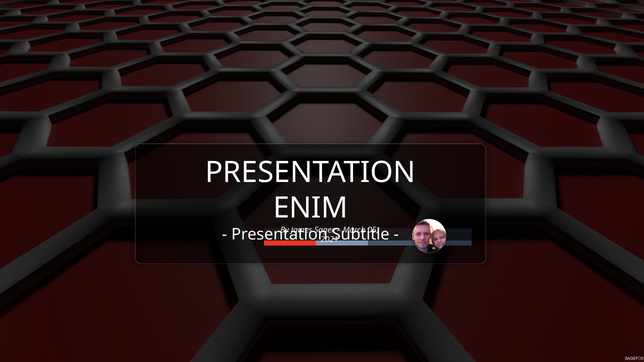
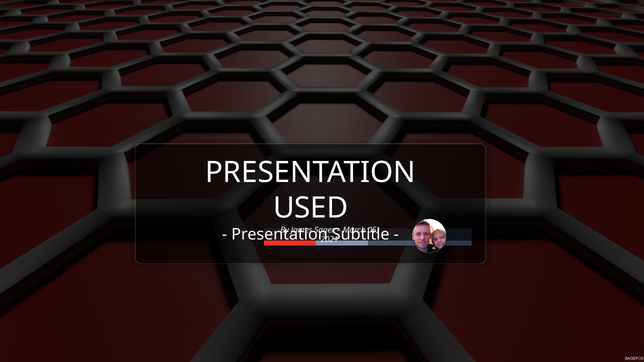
ENIM: ENIM -> USED (311, 208)
